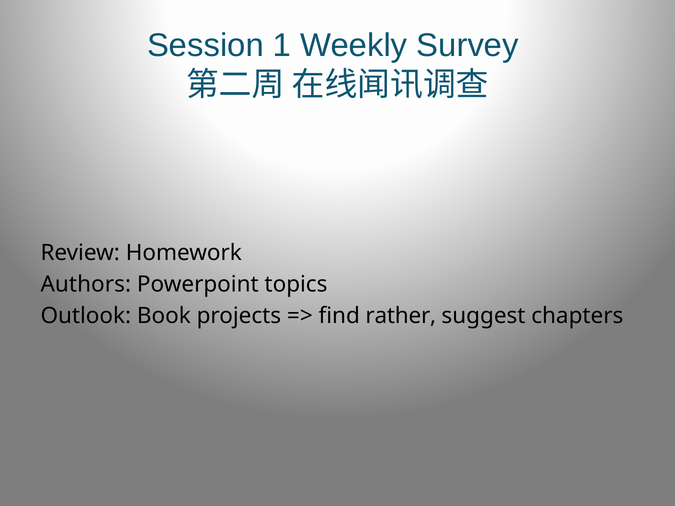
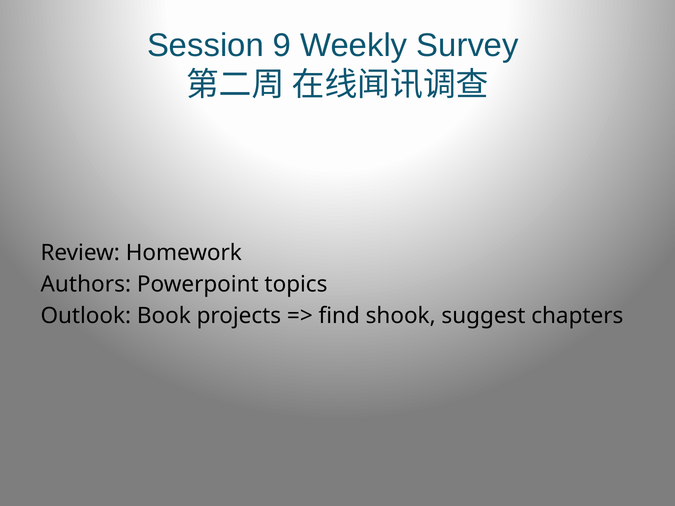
1: 1 -> 9 (282, 46)
rather: rather -> shook (401, 316)
